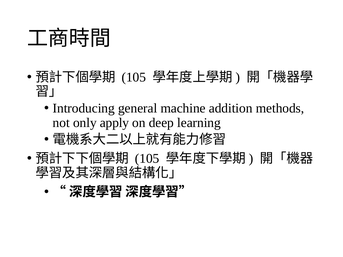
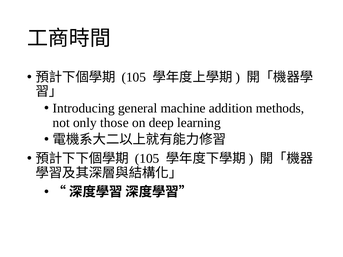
apply: apply -> those (114, 123)
